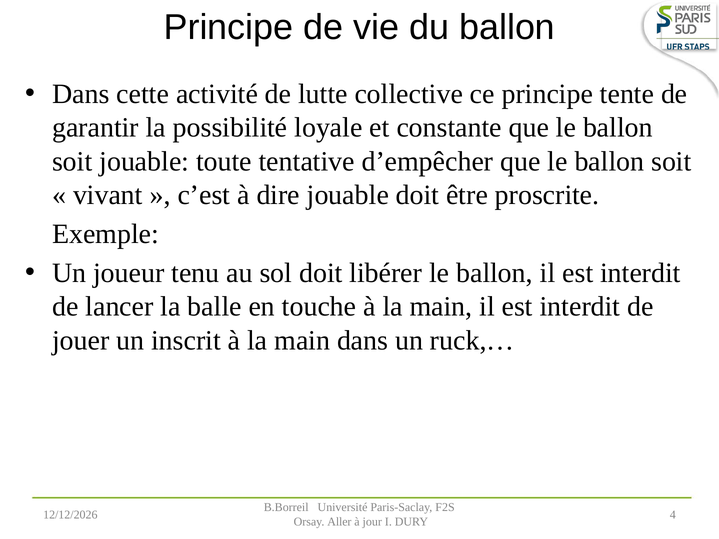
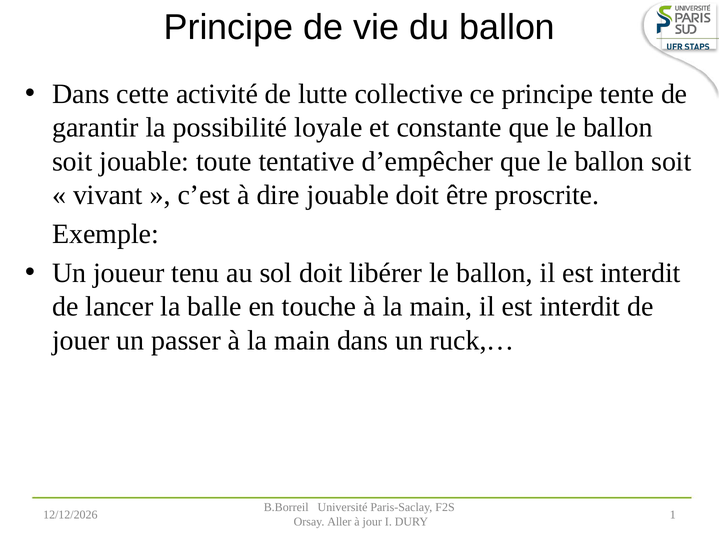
inscrit: inscrit -> passer (186, 340)
4: 4 -> 1 (673, 515)
